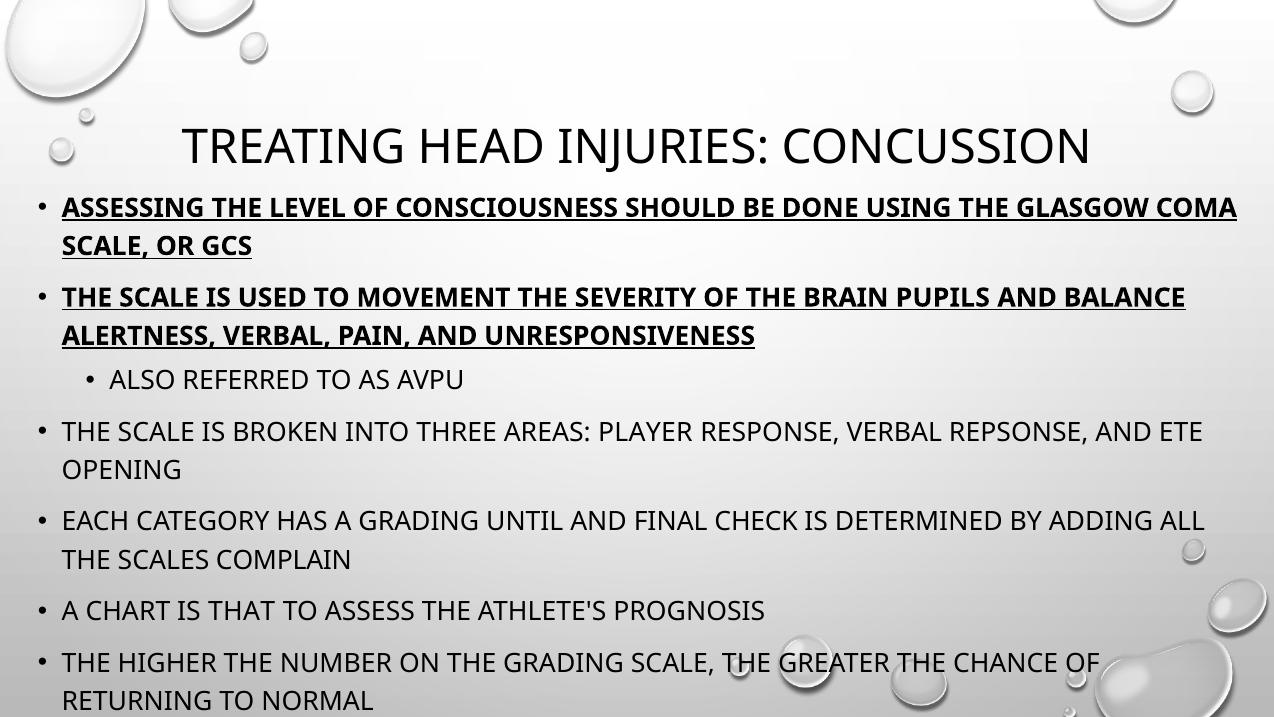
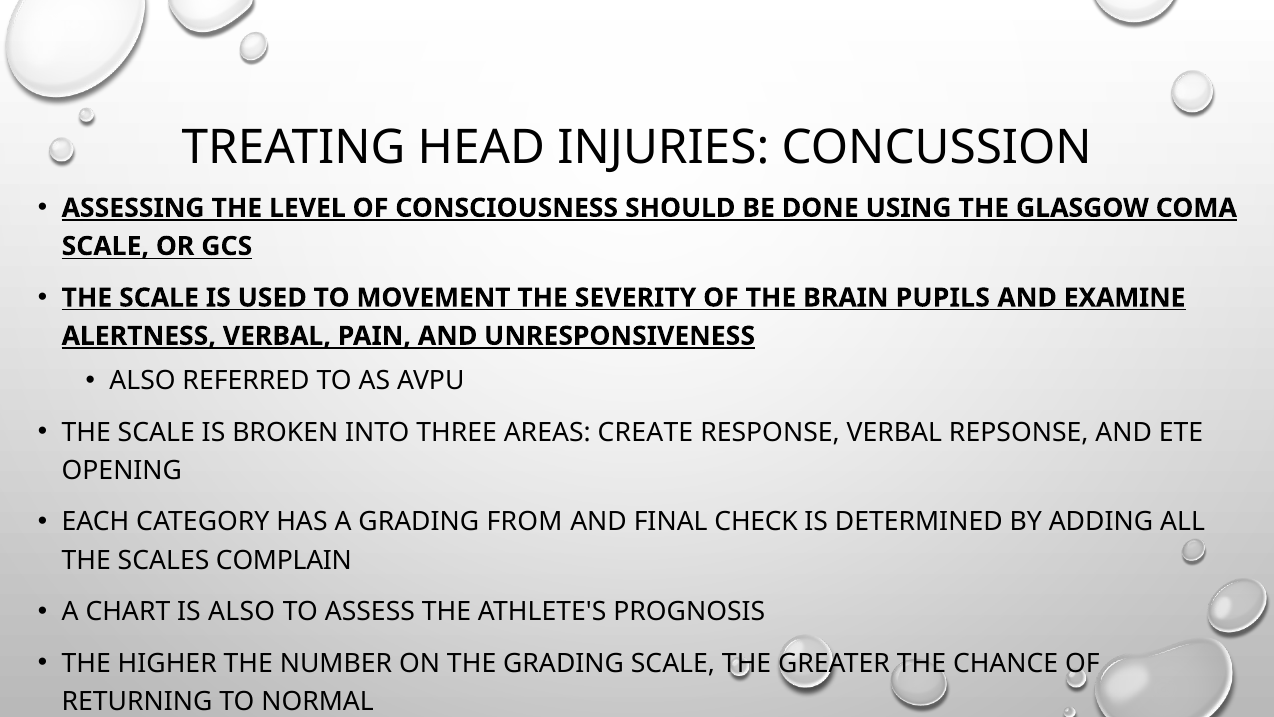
BALANCE: BALANCE -> EXAMINE (1125, 298)
PLAYER: PLAYER -> CREATE (645, 432)
UNTIL: UNTIL -> FROM (525, 522)
IS THAT: THAT -> ALSO (242, 612)
